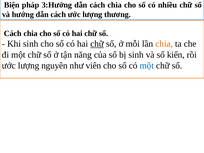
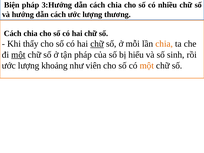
Khi sinh: sinh -> thấy (31, 44)
một underline: none -> present (18, 55)
tận năng: năng -> pháp (83, 55)
bị sinh: sinh -> hiểu (136, 55)
kiến: kiến -> sinh (176, 55)
nguyên: nguyên -> khoảng (55, 66)
một colour: blue -> orange (147, 66)
